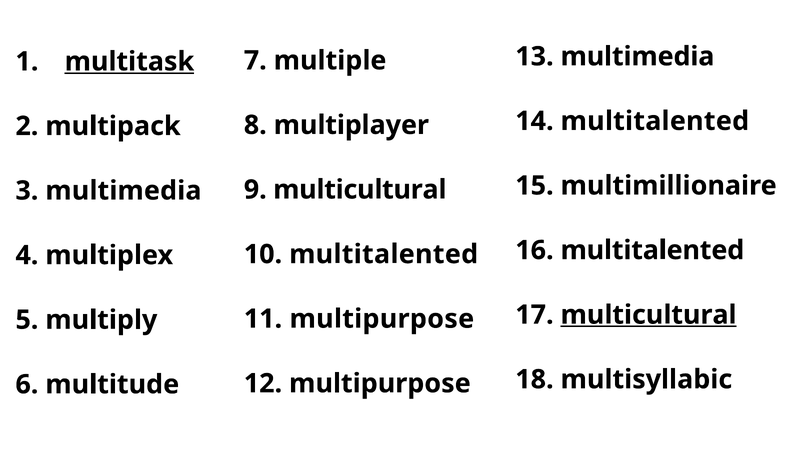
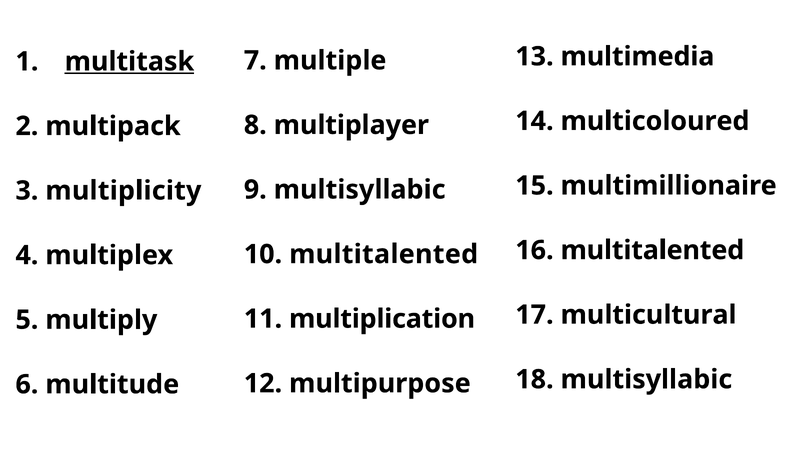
14 multitalented: multitalented -> multicoloured (655, 121)
9 multicultural: multicultural -> multisyllabic (360, 190)
3 multimedia: multimedia -> multiplicity (123, 191)
multicultural underline: present -> none (649, 315)
11 multipurpose: multipurpose -> multiplication (382, 319)
